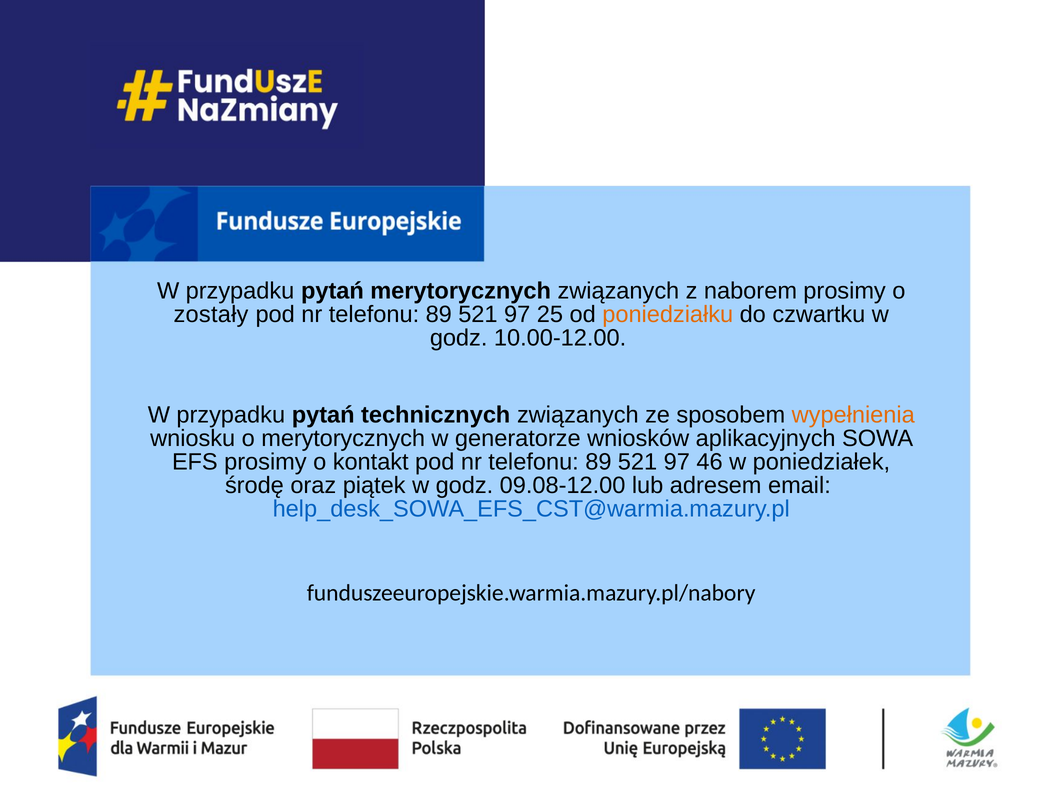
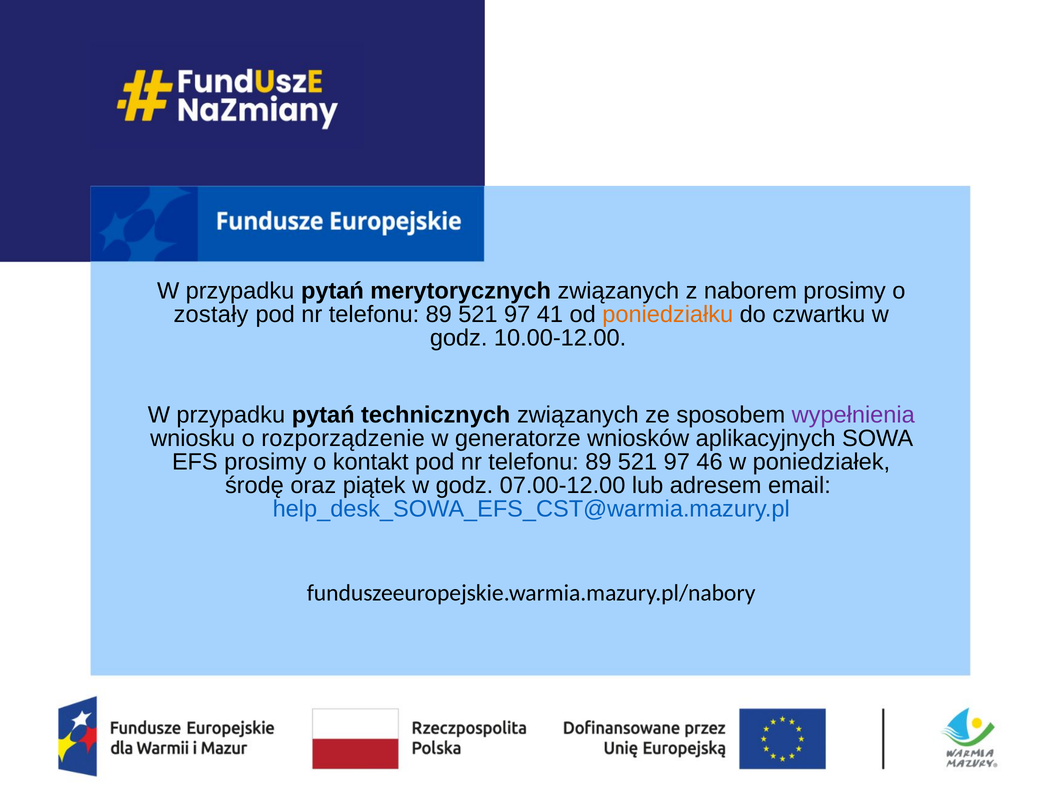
25: 25 -> 41 (550, 315)
wypełnienia colour: orange -> purple (853, 415)
o merytorycznych: merytorycznych -> rozporządzenie (343, 439)
09.08-12.00: 09.08-12.00 -> 07.00-12.00 (563, 486)
